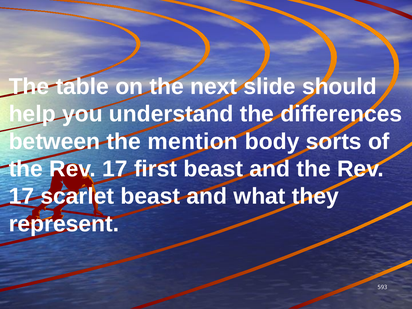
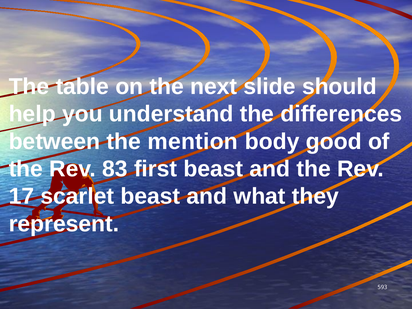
sorts: sorts -> good (334, 141)
17: 17 -> 83 (115, 169)
